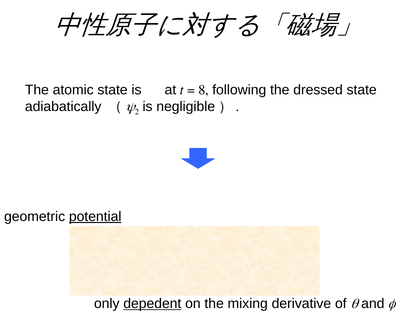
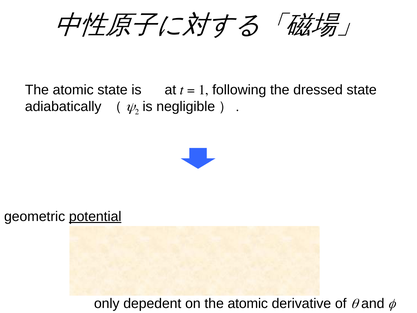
8: 8 -> 1 (204, 90)
depedent underline: present -> none (152, 303)
on the mixing: mixing -> atomic (248, 303)
